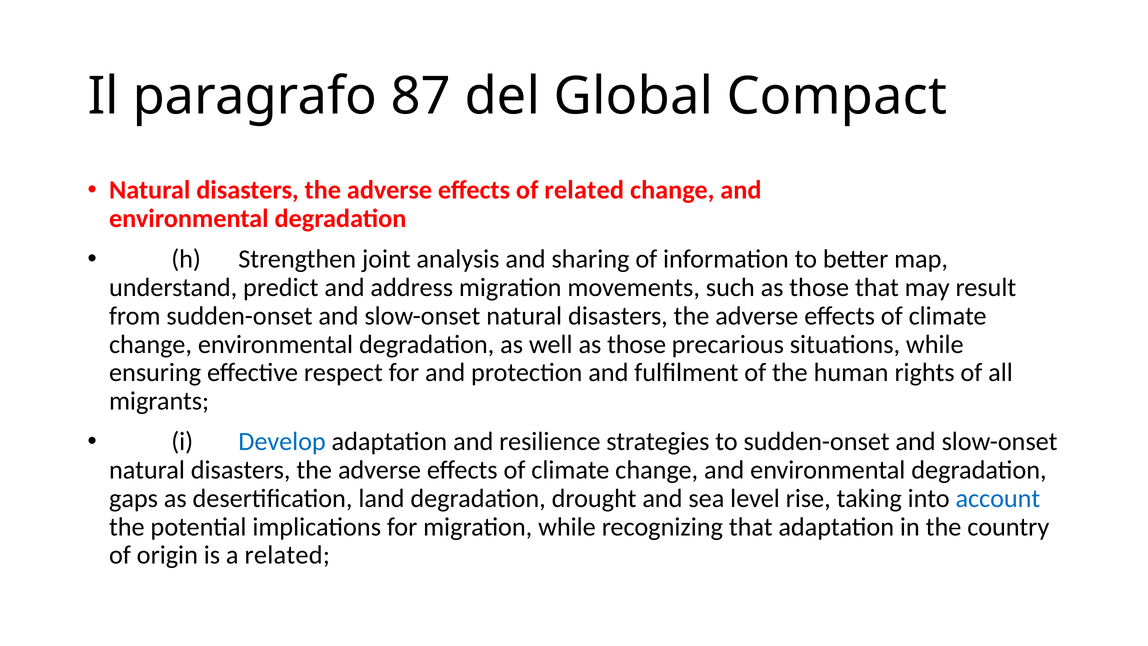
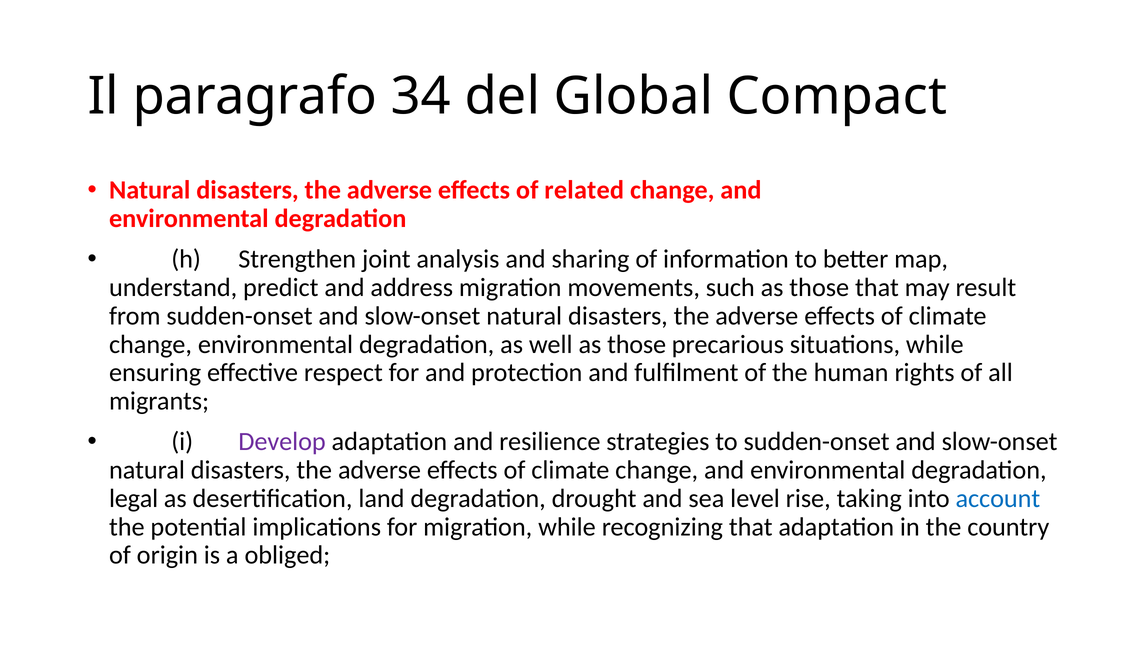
87: 87 -> 34 (421, 96)
Develop colour: blue -> purple (282, 441)
gaps: gaps -> legal (134, 498)
a related: related -> obliged (287, 555)
